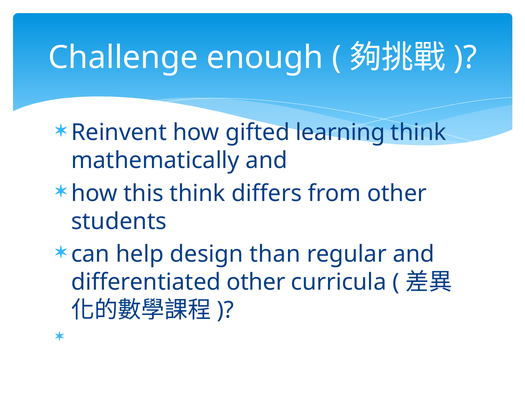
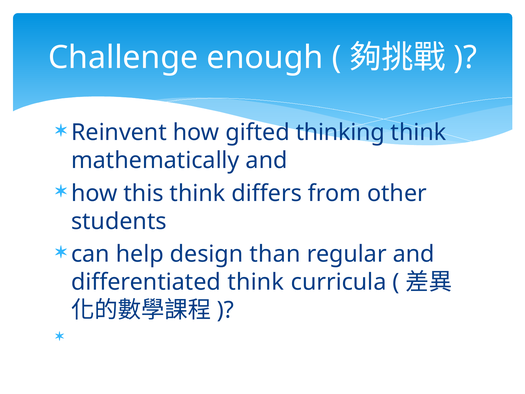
learning: learning -> thinking (340, 132)
differentiated other: other -> think (256, 282)
